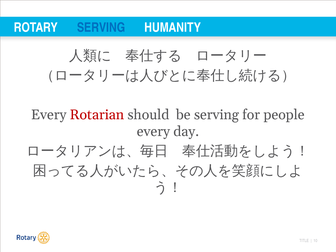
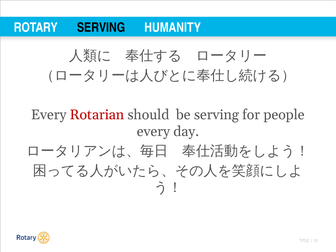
SERVING colour: blue -> black (101, 28)
